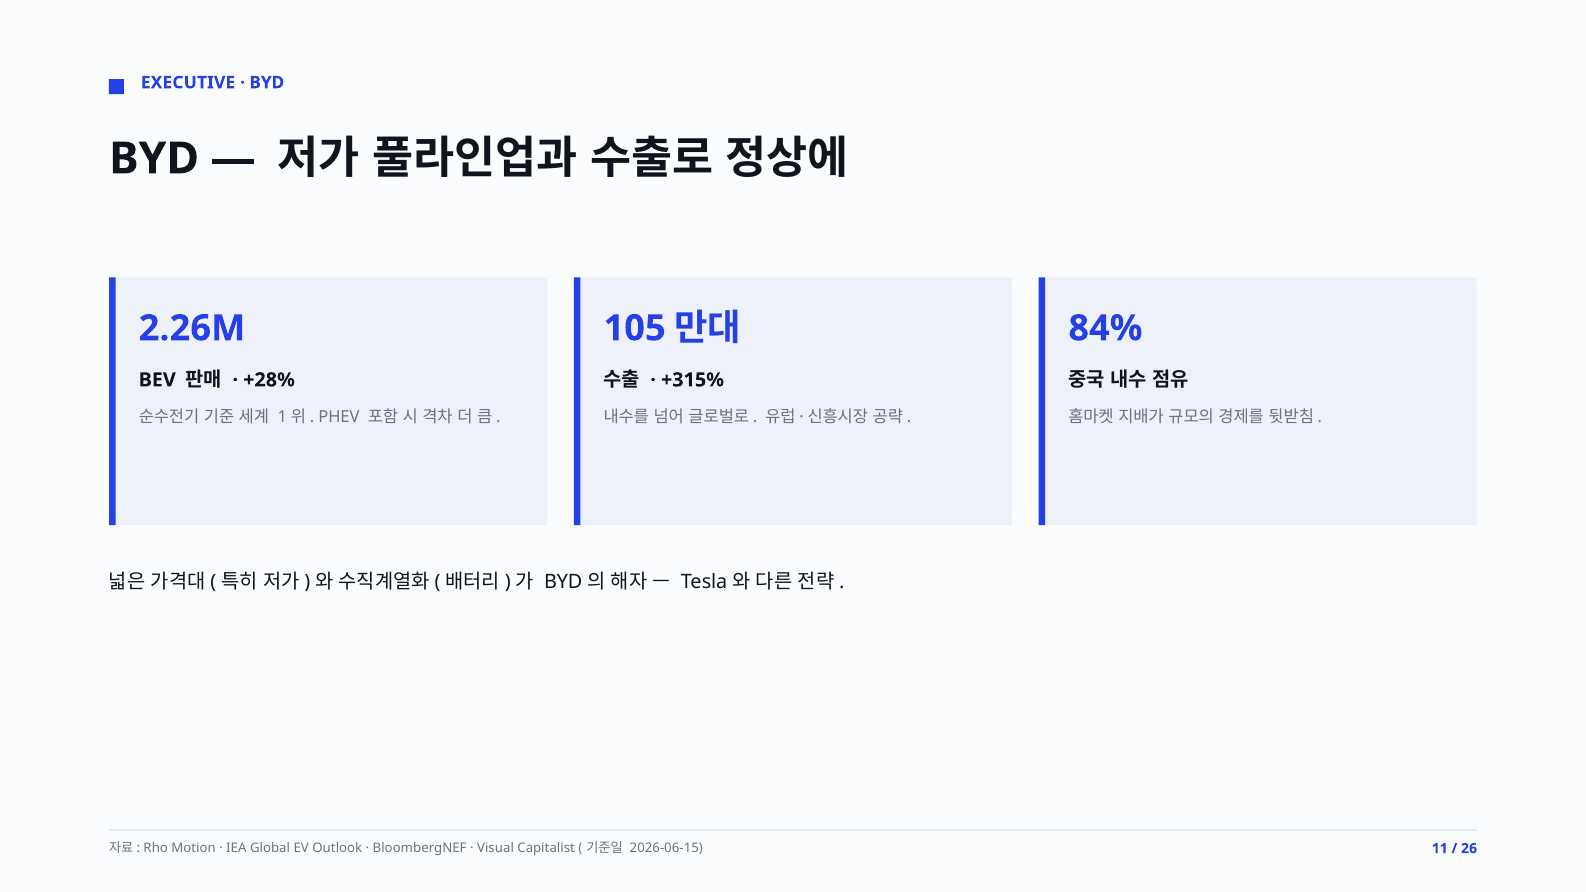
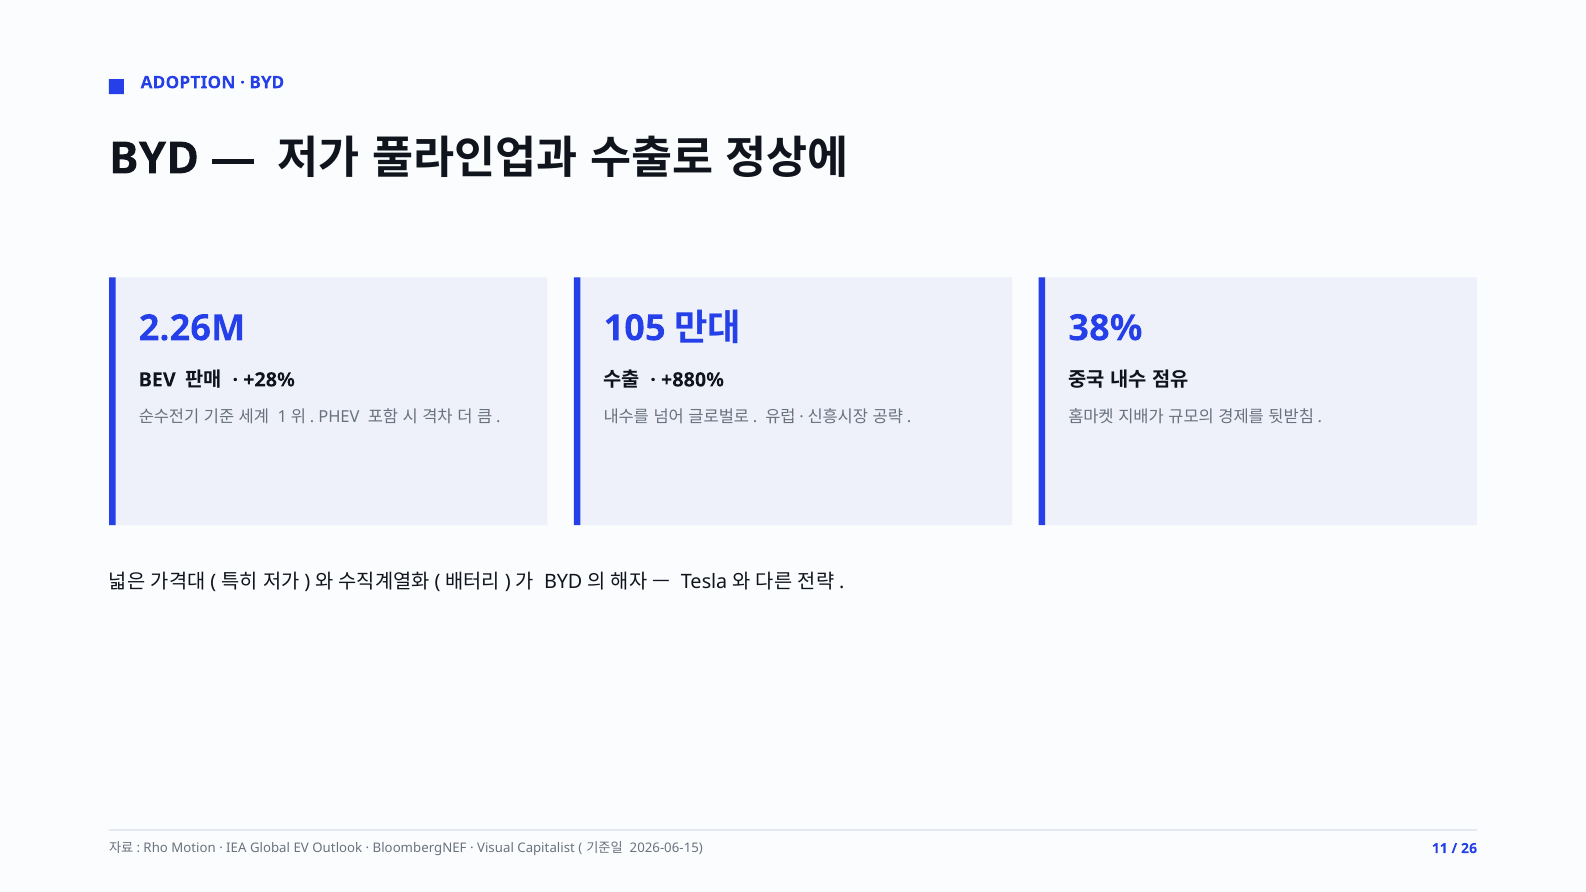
EXECUTIVE: EXECUTIVE -> ADOPTION (188, 83)
84%: 84% -> 38% (1105, 328)
+315%: +315% -> +880% (693, 380)
